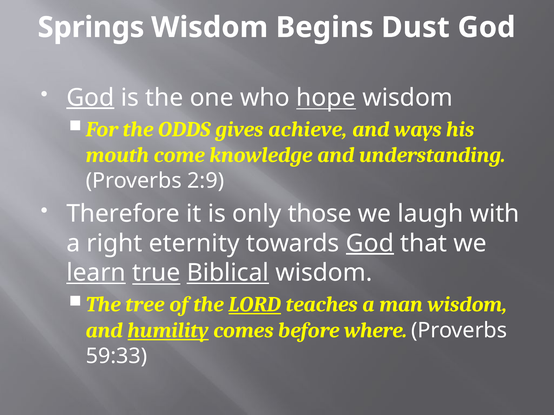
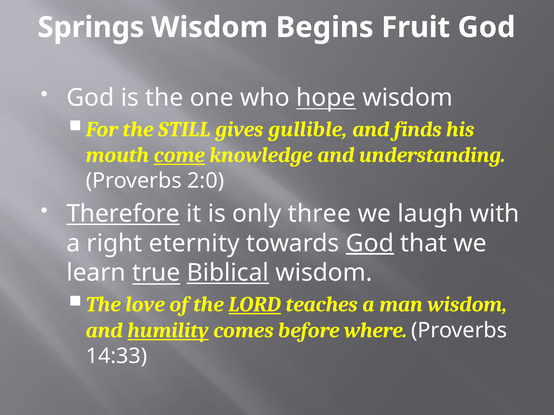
Dust: Dust -> Fruit (416, 27)
God underline: present -> none (90, 98)
ODDS: ODDS -> STILL (184, 129)
achieve: achieve -> gullible (308, 129)
ways: ways -> finds (418, 129)
come underline: none -> present (179, 155)
2:9: 2:9 -> 2:0 (206, 181)
Therefore underline: none -> present (123, 214)
those: those -> three (319, 214)
learn underline: present -> none (96, 273)
tree: tree -> love (145, 305)
59:33: 59:33 -> 14:33 (116, 356)
